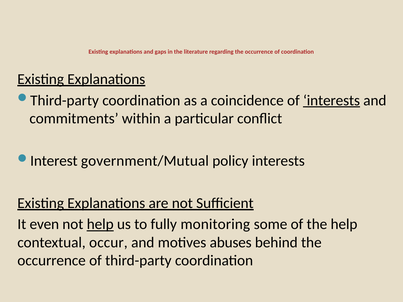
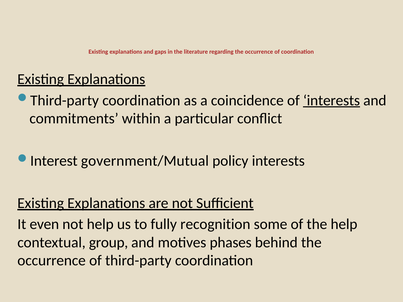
help underline: present -> none (100, 225)
monitoring: monitoring -> recognition (215, 225)
occur: occur -> group (109, 243)
abuses: abuses -> phases (231, 243)
